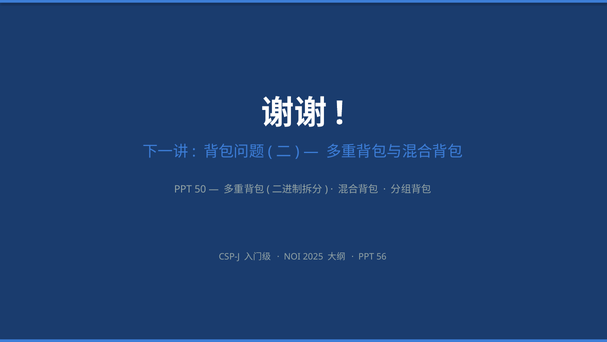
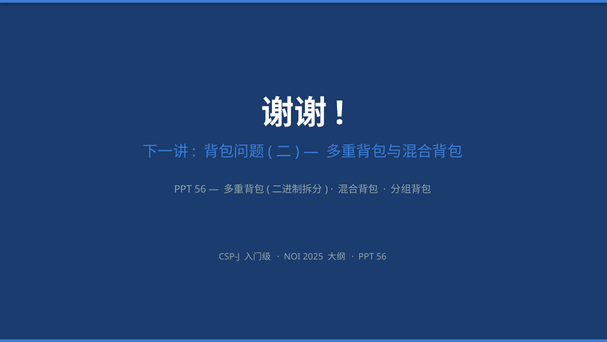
50: 50 -> 56 (200, 189)
